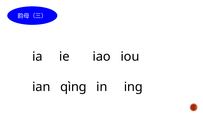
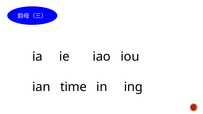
qìng: qìng -> time (73, 87)
